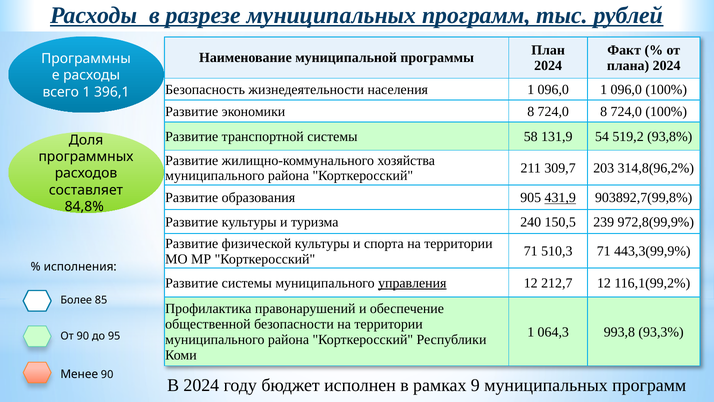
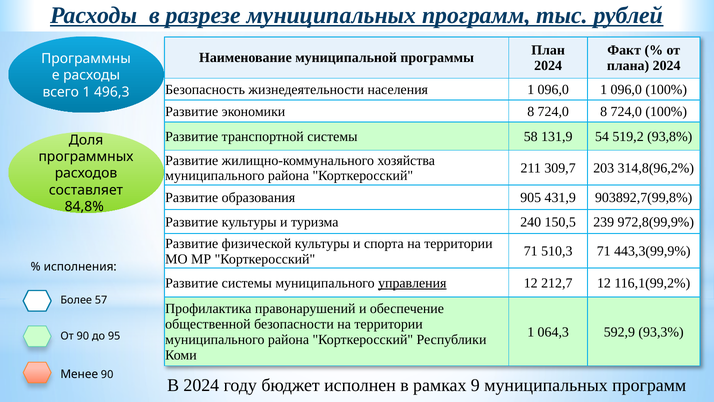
396,1: 396,1 -> 496,3 (112, 92)
431,9 underline: present -> none (560, 198)
85: 85 -> 57 (101, 300)
993,8: 993,8 -> 592,9 (619, 332)
